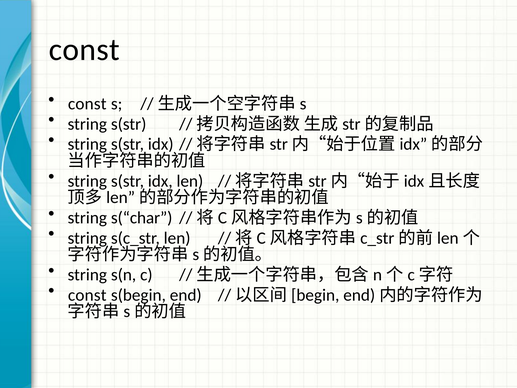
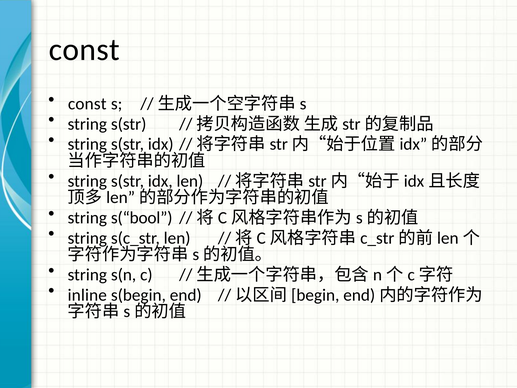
s(“char: s(“char -> s(“bool (142, 218)
const: const -> inline (87, 295)
